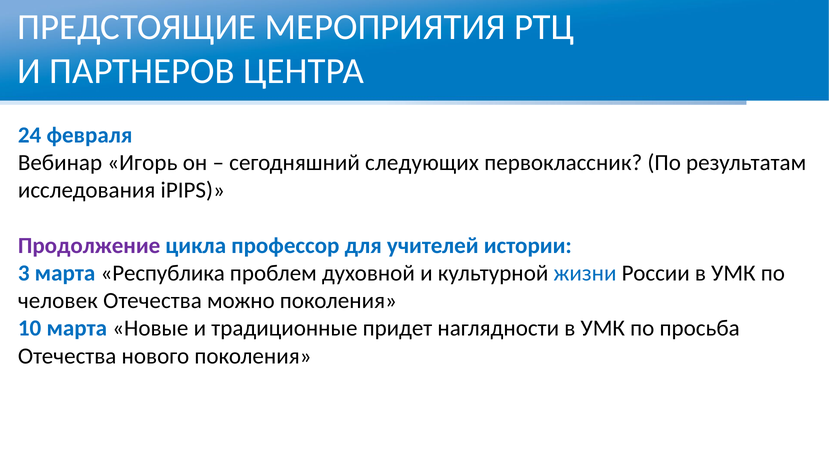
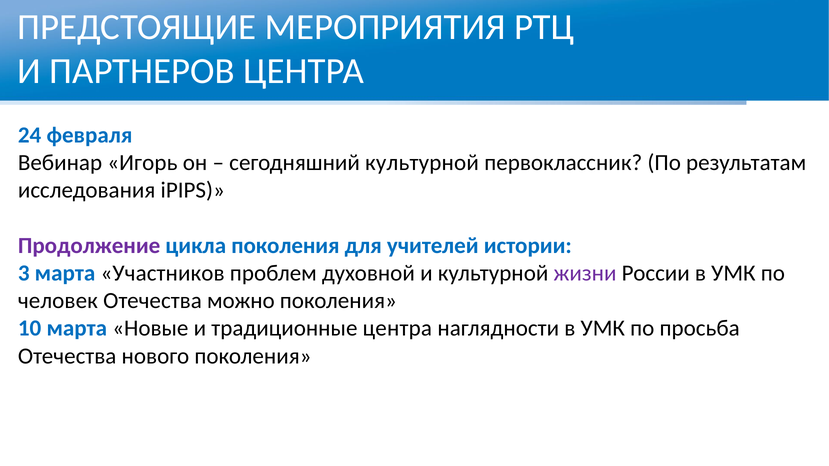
сегодняшний следующих: следующих -> культурной (422, 163)
цикла профессор: профессор -> поколения (285, 246)
Республика: Республика -> Участников (163, 273)
жизни colour: blue -> purple (585, 273)
традиционные придет: придет -> центра (397, 329)
